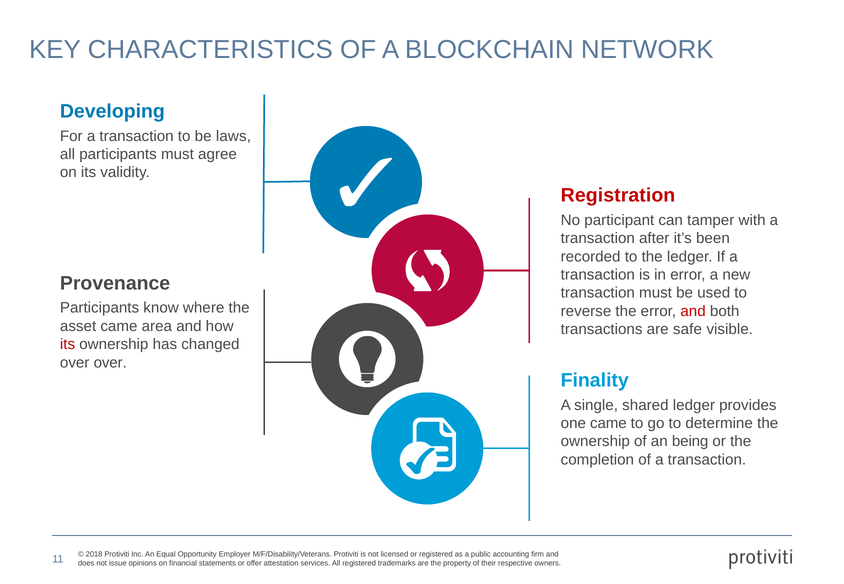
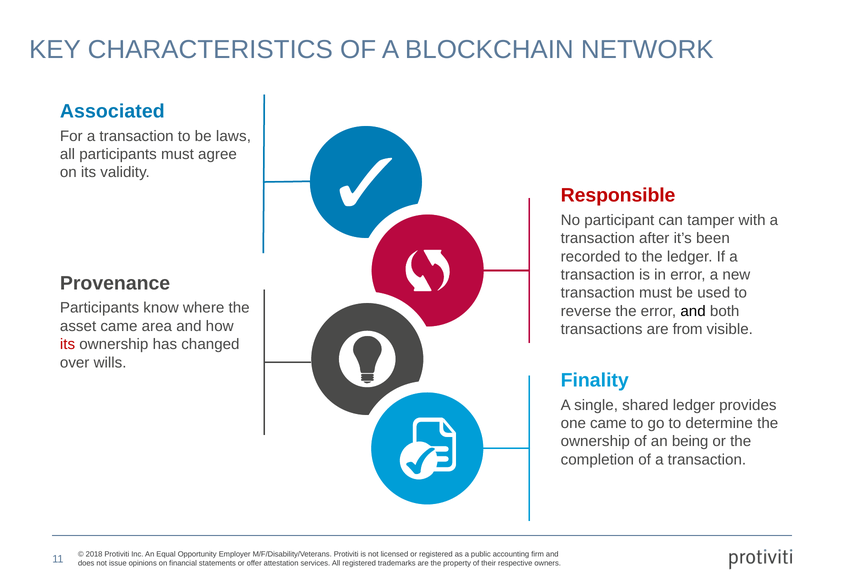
Developing: Developing -> Associated (112, 111)
Registration: Registration -> Responsible (618, 196)
and colour: red -> black (693, 311)
safe: safe -> from (688, 330)
over over: over -> wills (110, 363)
